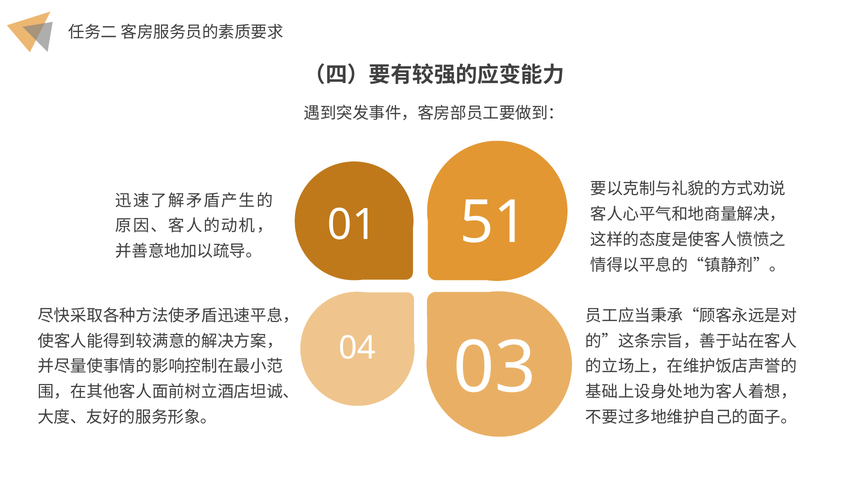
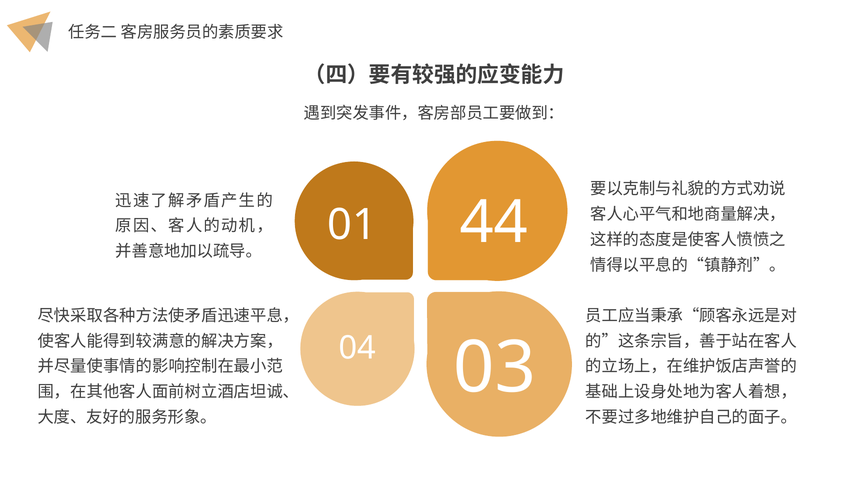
51: 51 -> 44 (494, 223)
